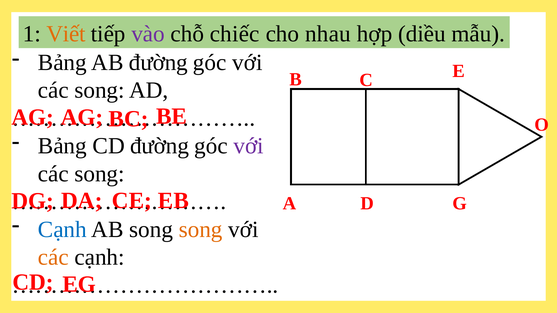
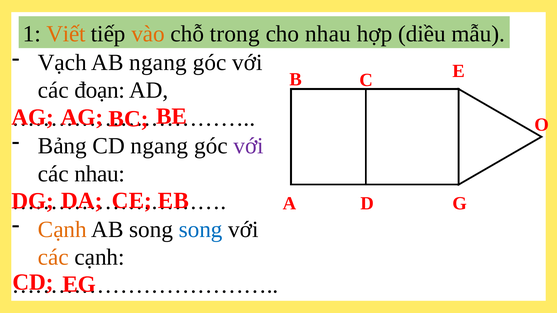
vào colour: purple -> orange (148, 34)
chiếc: chiếc -> trong (235, 34)
Bảng: Bảng -> Vạch (62, 63)
AB đường: đường -> ngang (158, 63)
song: song -> đoạn (100, 90)
CD đường: đường -> ngang (159, 146)
song: song -> nhau (100, 174)
Cạnh colour: blue -> orange (62, 230)
song colour: orange -> blue (201, 230)
